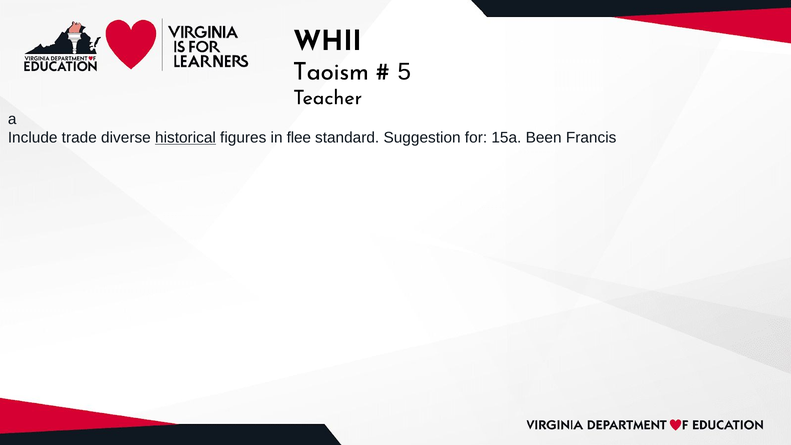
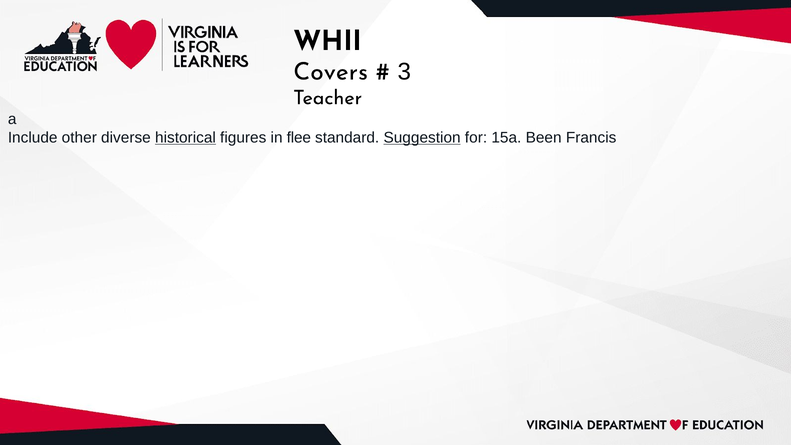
Taoism: Taoism -> Covers (331, 72)
5: 5 -> 3 (404, 72)
trade: trade -> other (79, 138)
Suggestion underline: none -> present (422, 138)
